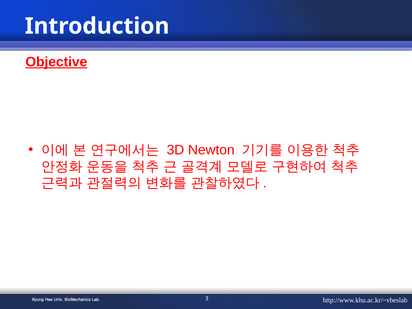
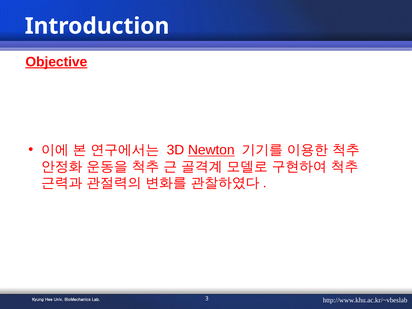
Newton underline: none -> present (211, 150)
